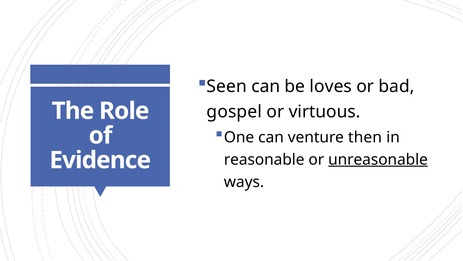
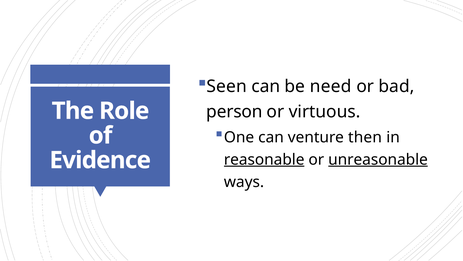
loves: loves -> need (331, 86)
gospel: gospel -> person (234, 111)
reasonable underline: none -> present (264, 159)
